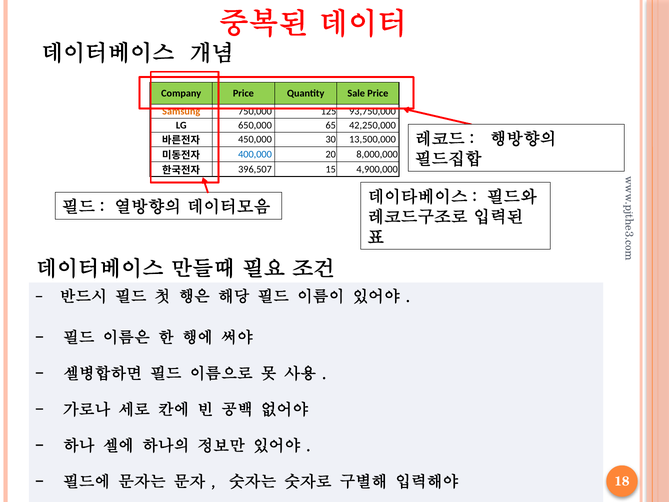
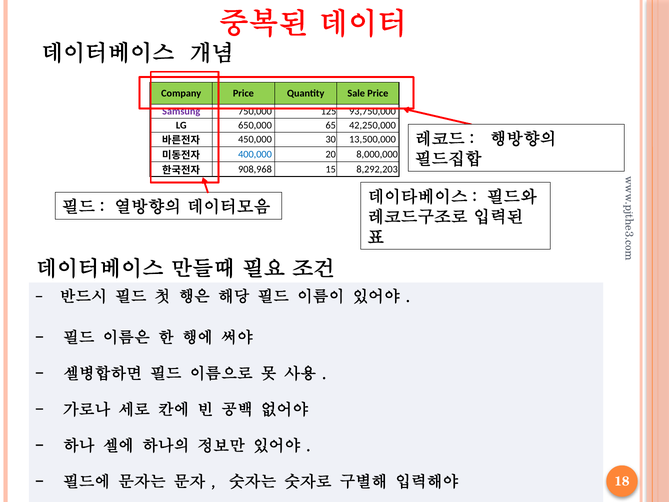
Samsung colour: orange -> purple (181, 111)
396,507: 396,507 -> 908,968 (255, 169)
4,900,000: 4,900,000 -> 8,292,203 (377, 169)
